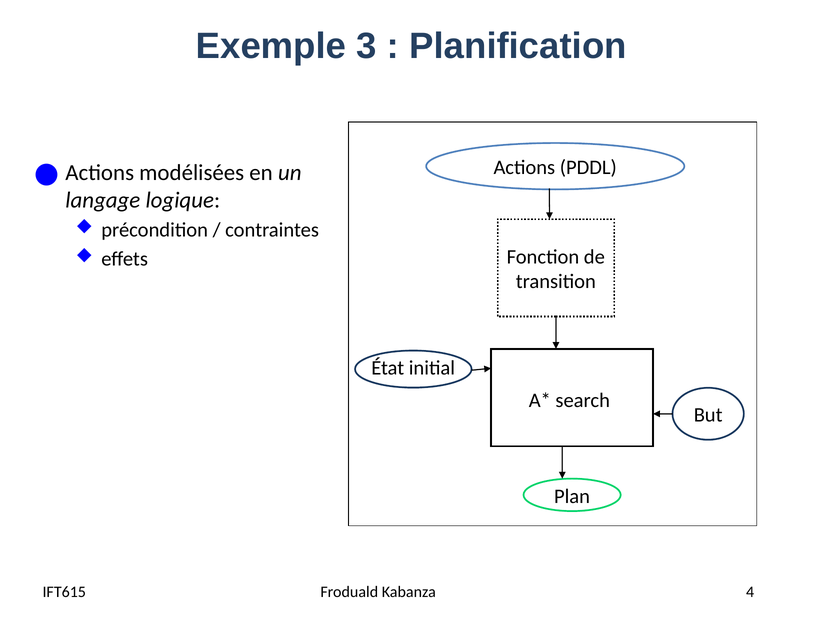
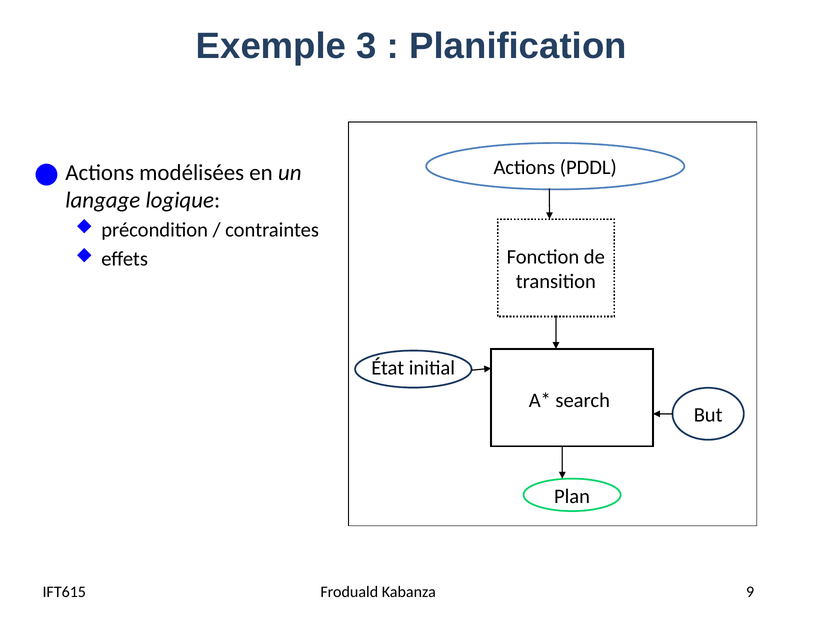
4: 4 -> 9 (750, 591)
